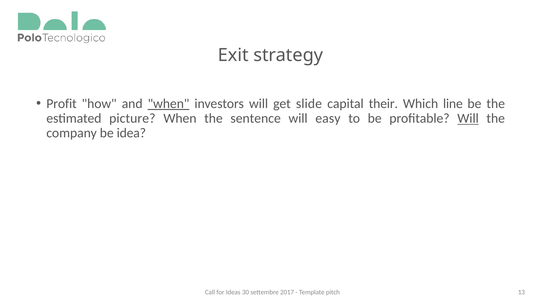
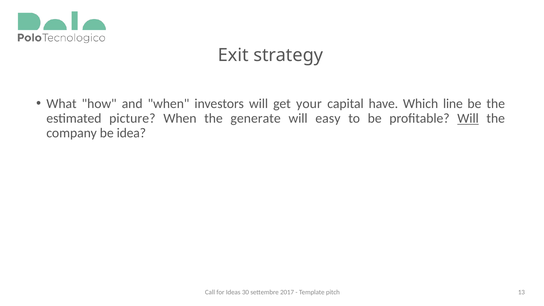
Profit: Profit -> What (62, 104)
when underline: present -> none (169, 104)
slide: slide -> your (309, 104)
their: their -> have (383, 104)
sentence: sentence -> generate (256, 118)
